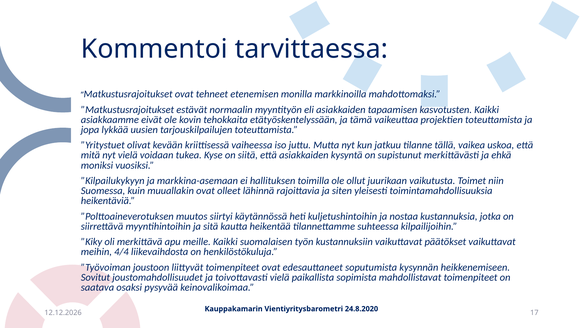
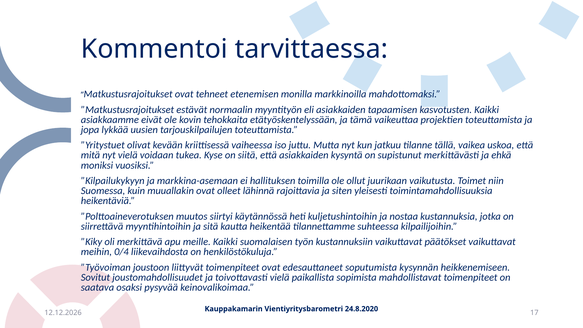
4/4: 4/4 -> 0/4 (121, 252)
